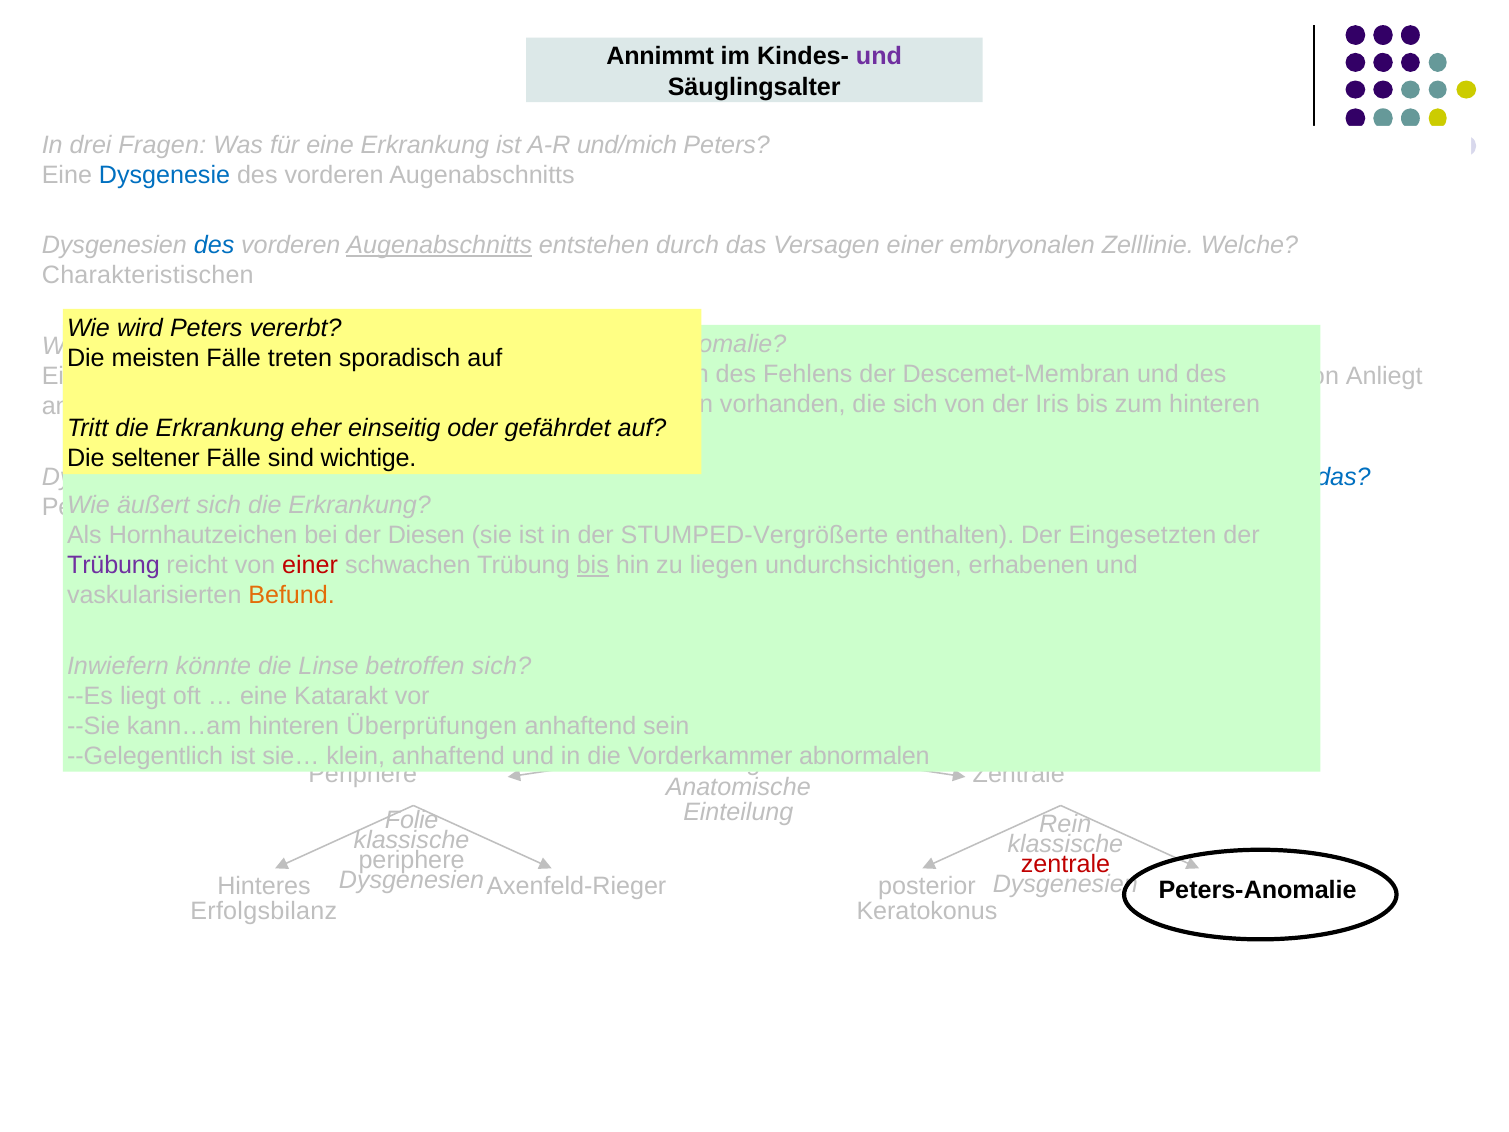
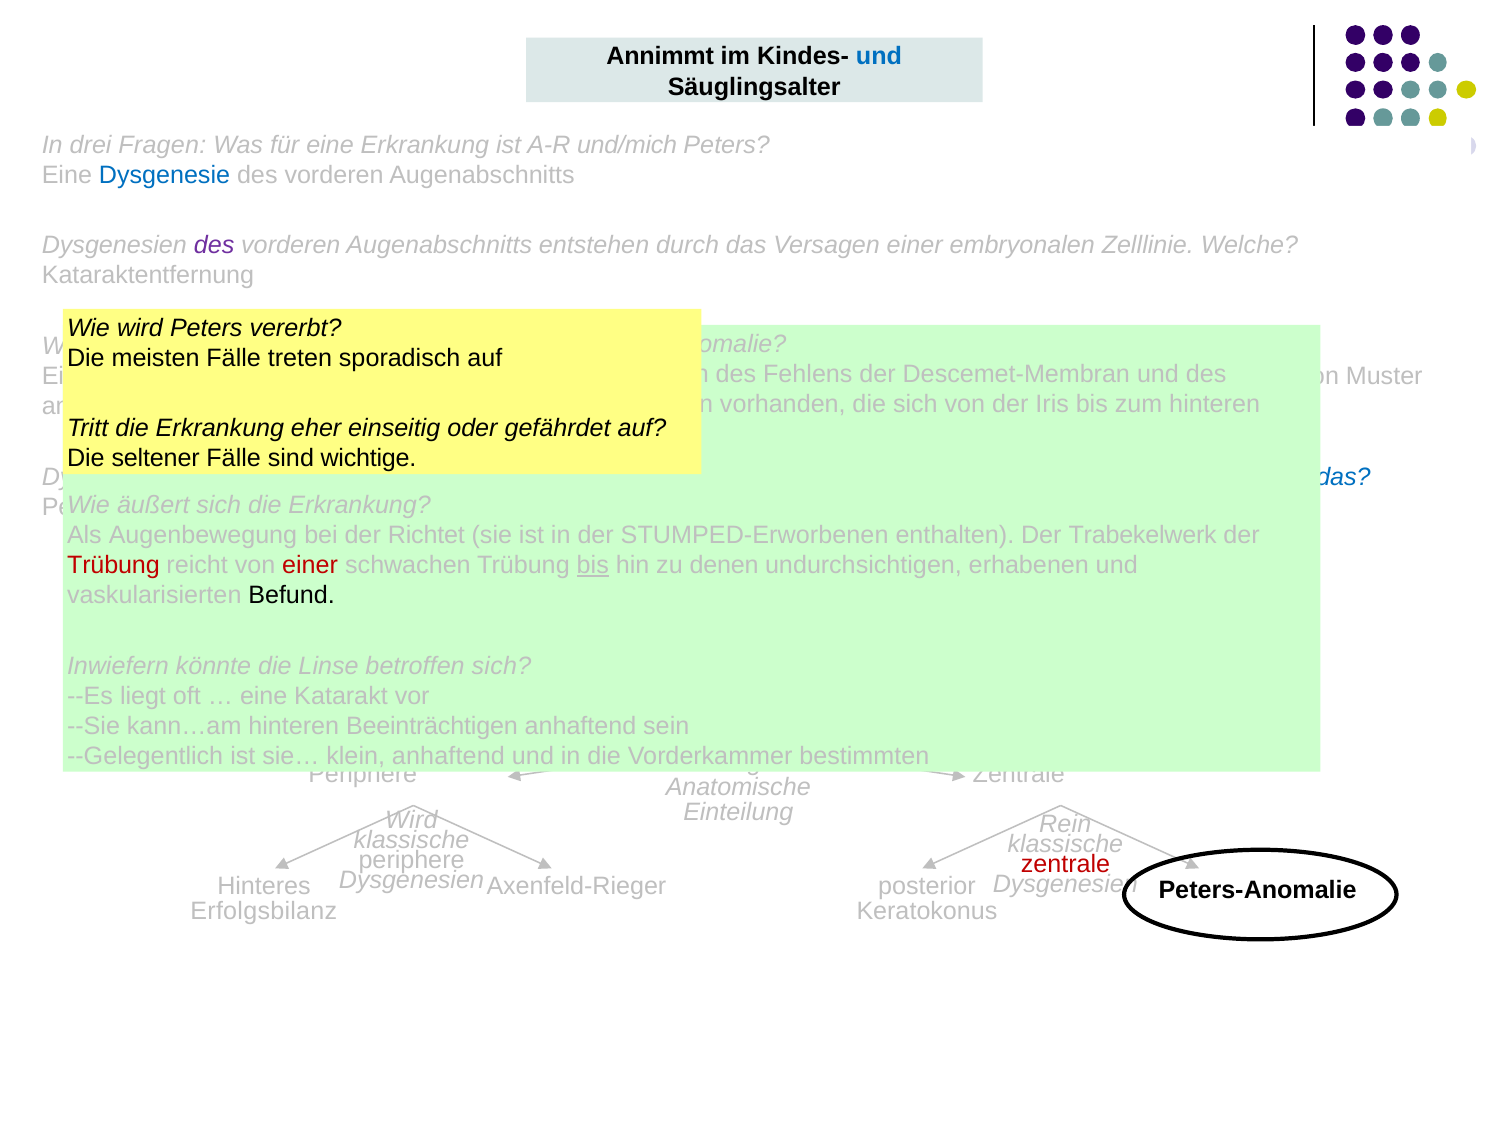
und colour: purple -> blue (879, 57)
des colour: blue -> purple (214, 245)
Augenabschnitts underline: present -> none (439, 245)
Charakteristischen: Charakteristischen -> Kataraktentfernung (148, 275)
Anliegt: Anliegt -> Muster (1384, 376)
Hornhautzeichen: Hornhautzeichen -> Augenbewegung (203, 535)
Diesen: Diesen -> Richtet (426, 535)
STUMPED-Vergrößerte: STUMPED-Vergrößerte -> STUMPED-Erworbenen (755, 535)
Eingesetzten: Eingesetzten -> Trabekelwerk (1143, 535)
Trübung colour: purple -> red (113, 565)
liegen: liegen -> denen (724, 565)
Befund colour: orange -> black (292, 595)
Überprüfungen: Überprüfungen -> Beeinträchtigen (432, 726)
abnormalen: abnormalen -> bestimmten (864, 756)
Folie: Folie -> Wird (411, 820)
